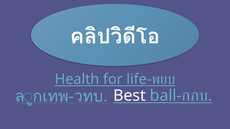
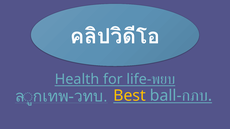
Best colour: white -> yellow (129, 96)
